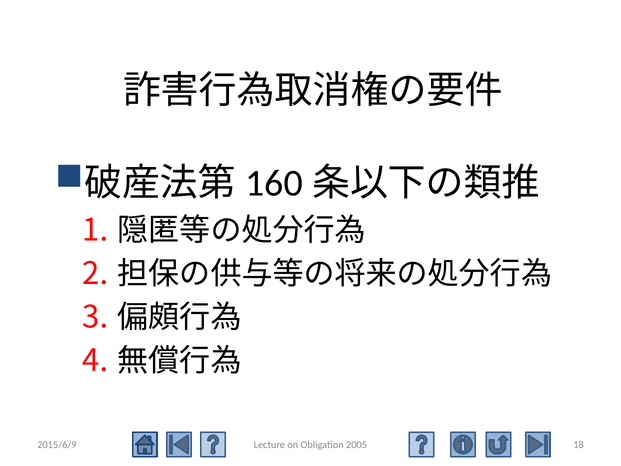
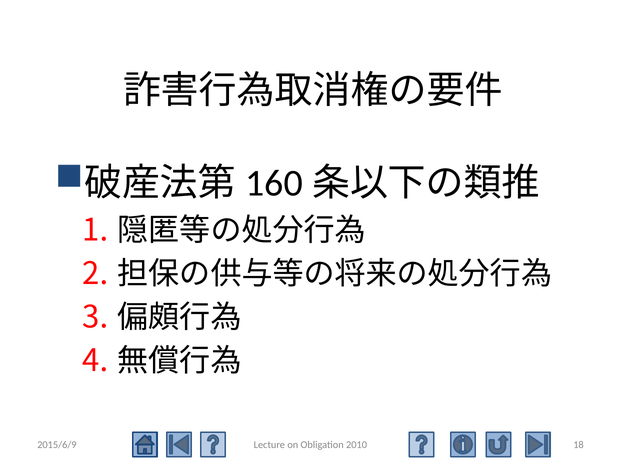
2005: 2005 -> 2010 (357, 445)
